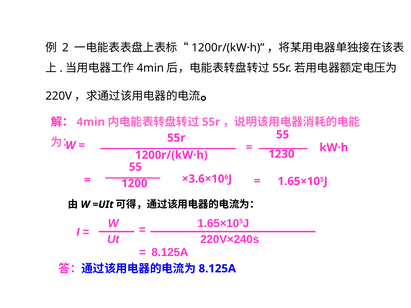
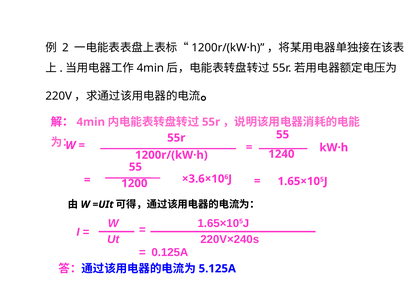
1230: 1230 -> 1240 (281, 154)
8.125A: 8.125A -> 0.125A (170, 253)
8.125A: 8.125A -> 5.125A (217, 269)
